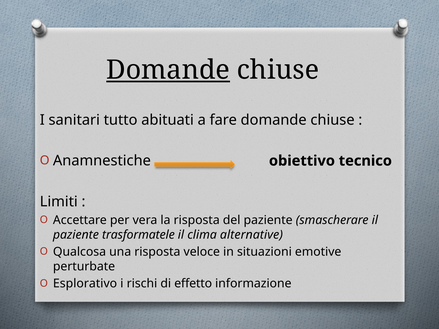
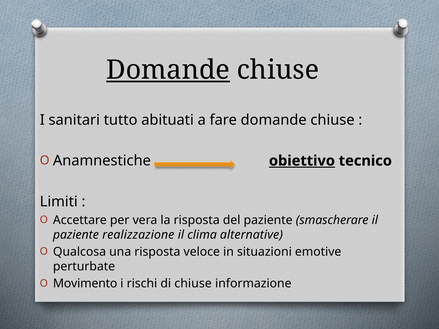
obiettivo underline: none -> present (302, 161)
trasformatele: trasformatele -> realizzazione (138, 235)
Esplorativo: Esplorativo -> Movimento (85, 284)
di effetto: effetto -> chiuse (193, 284)
